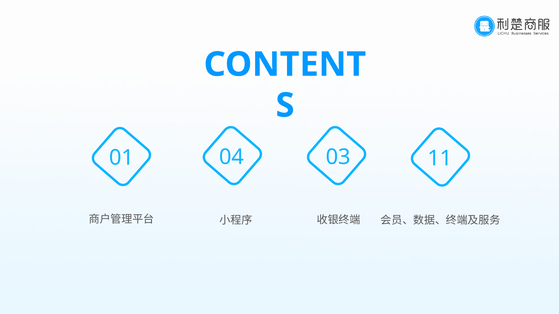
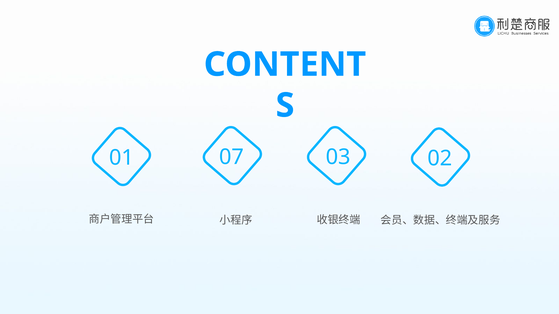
04: 04 -> 07 (231, 157)
11: 11 -> 02 (440, 159)
